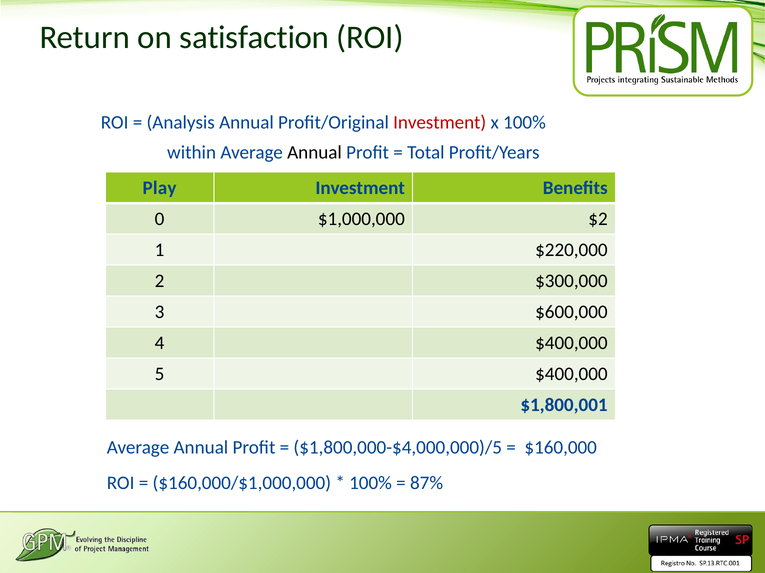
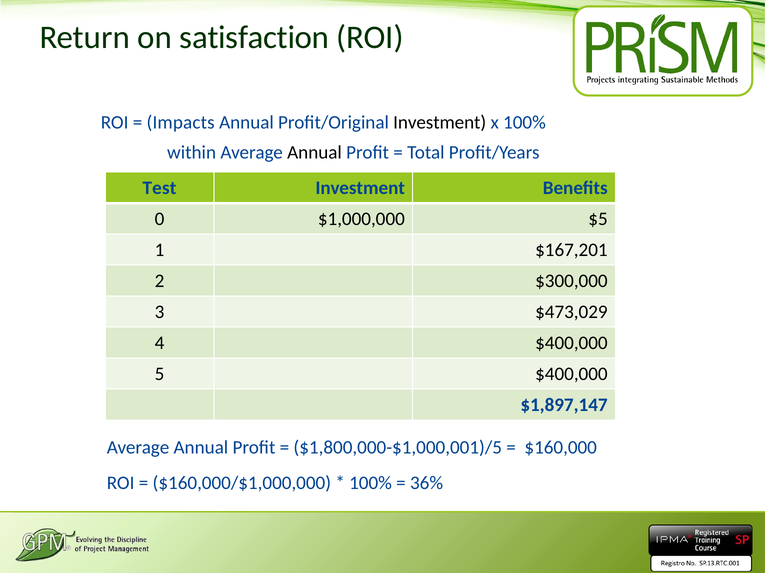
Analysis: Analysis -> Impacts (181, 123)
Investment colour: red -> black (440, 123)
Play: Play -> Test (160, 188)
$2: $2 -> $5 (598, 219)
$220,000: $220,000 -> $167,201 (571, 250)
$600,000: $600,000 -> $473,029 (571, 312)
$1,800,001: $1,800,001 -> $1,897,147 (564, 405)
$1,800,000-$4,000,000)/5: $1,800,000-$4,000,000)/5 -> $1,800,000-$1,000,001)/5 (398, 448)
87%: 87% -> 36% (427, 483)
